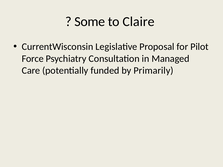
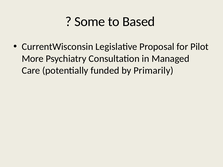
Claire: Claire -> Based (139, 22)
Force: Force -> More (33, 59)
